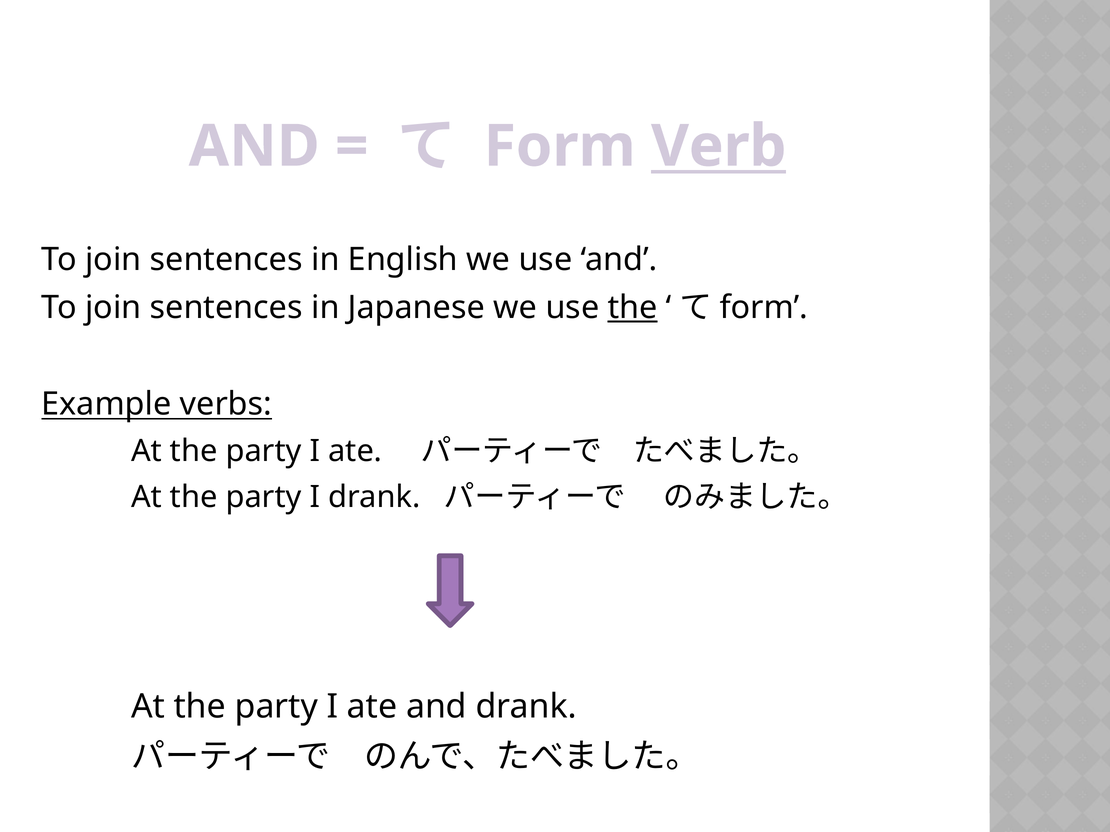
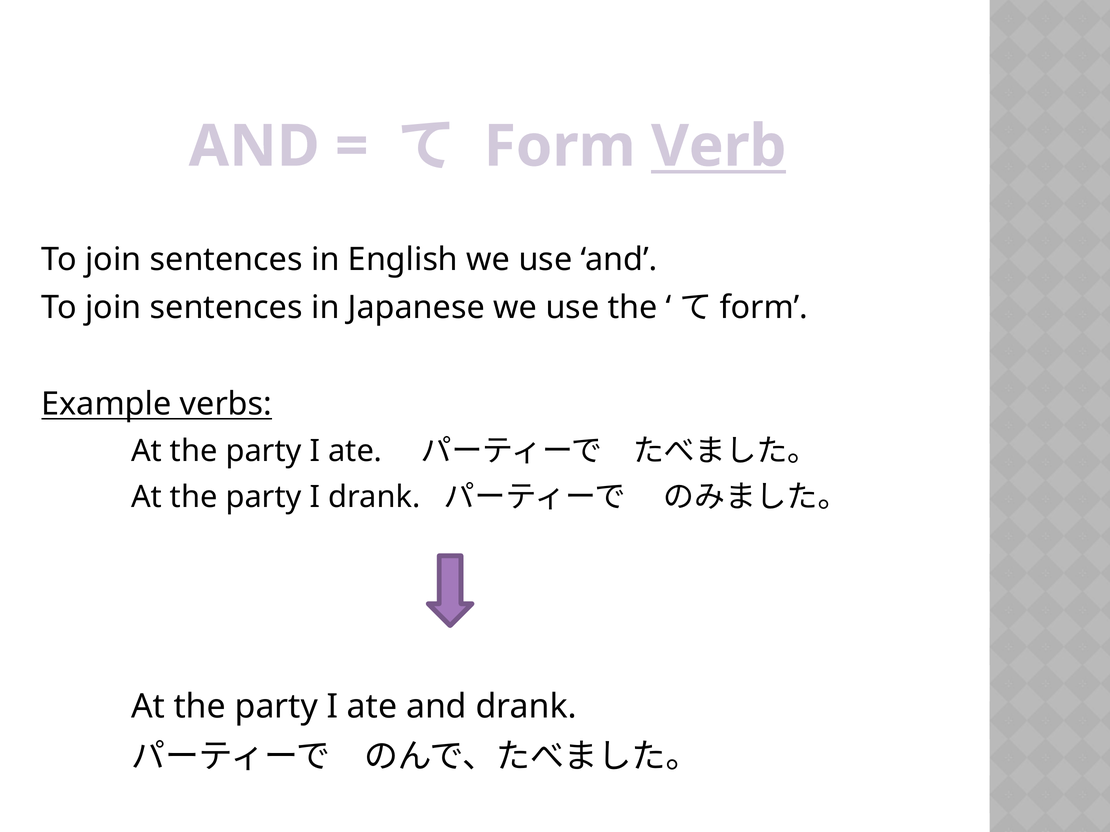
the underline: present -> none (633, 308)
